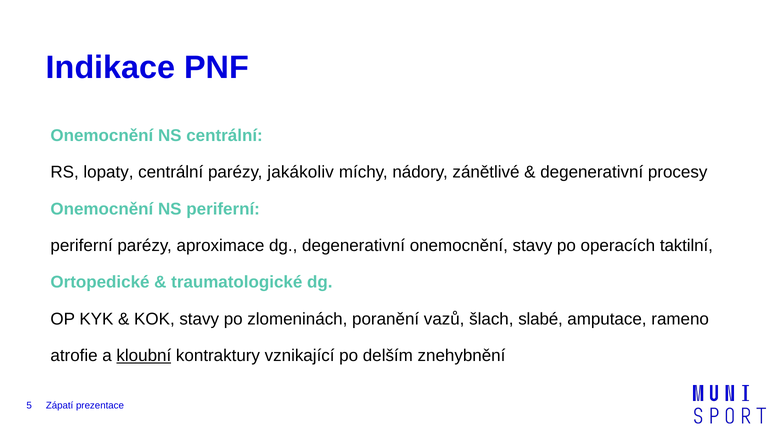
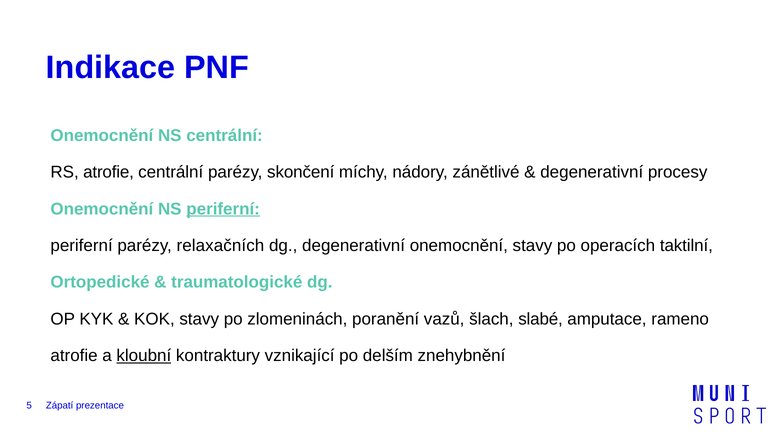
RS lopaty: lopaty -> atrofie (109, 172)
jakákoliv: jakákoliv -> skončení (301, 172)
periferní underline: none -> present (223, 209)
aproximace: aproximace -> relaxačních (220, 246)
